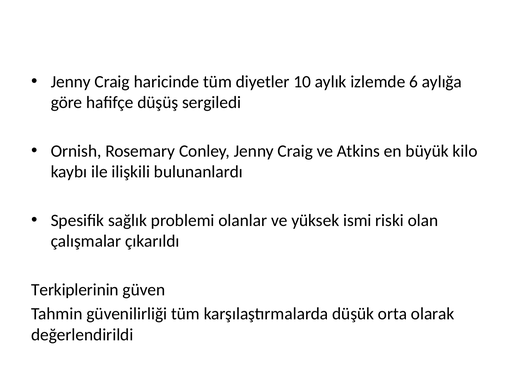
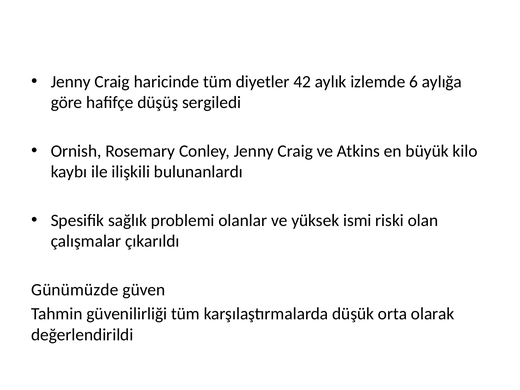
10: 10 -> 42 (302, 82)
Terkiplerinin: Terkiplerinin -> Günümüzde (75, 290)
